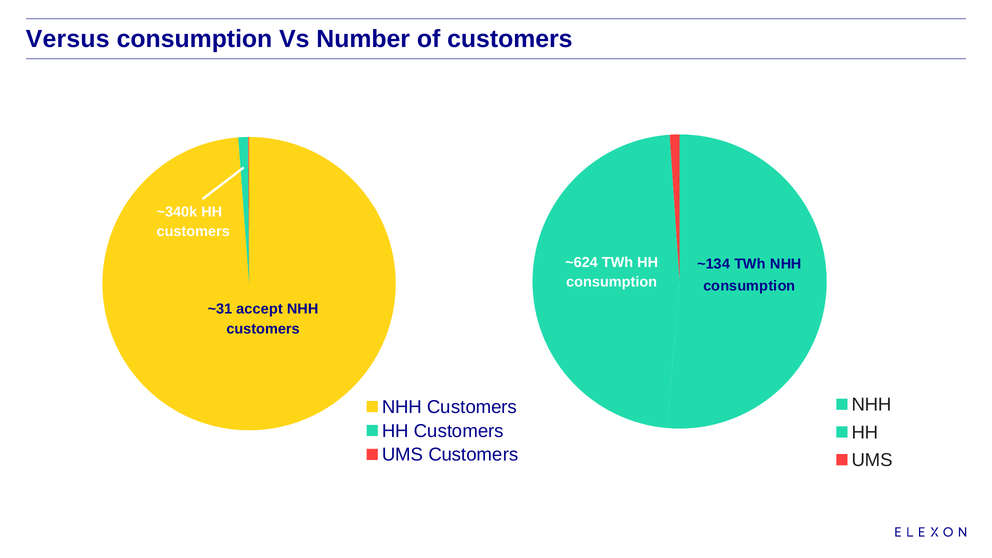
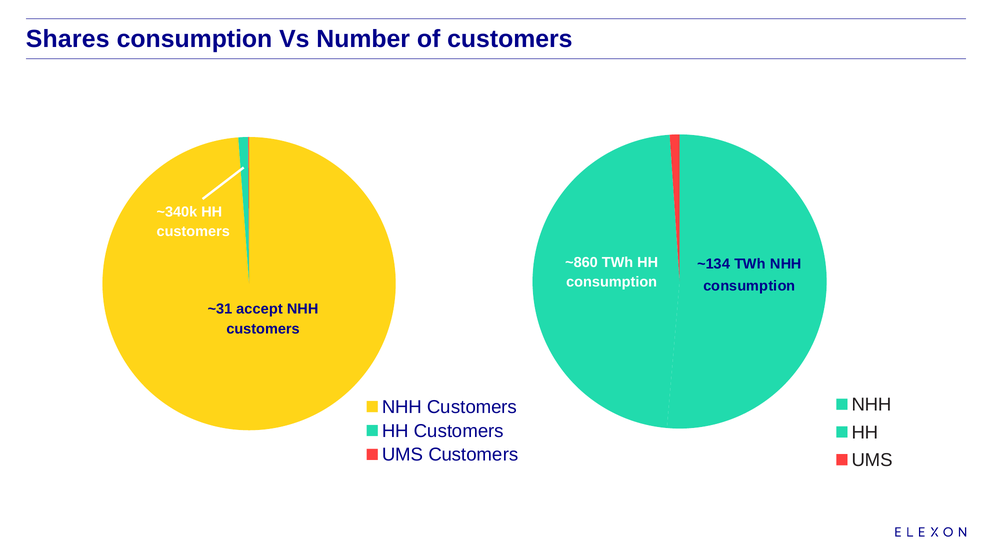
Versus: Versus -> Shares (68, 39)
~624: ~624 -> ~860 (581, 262)
